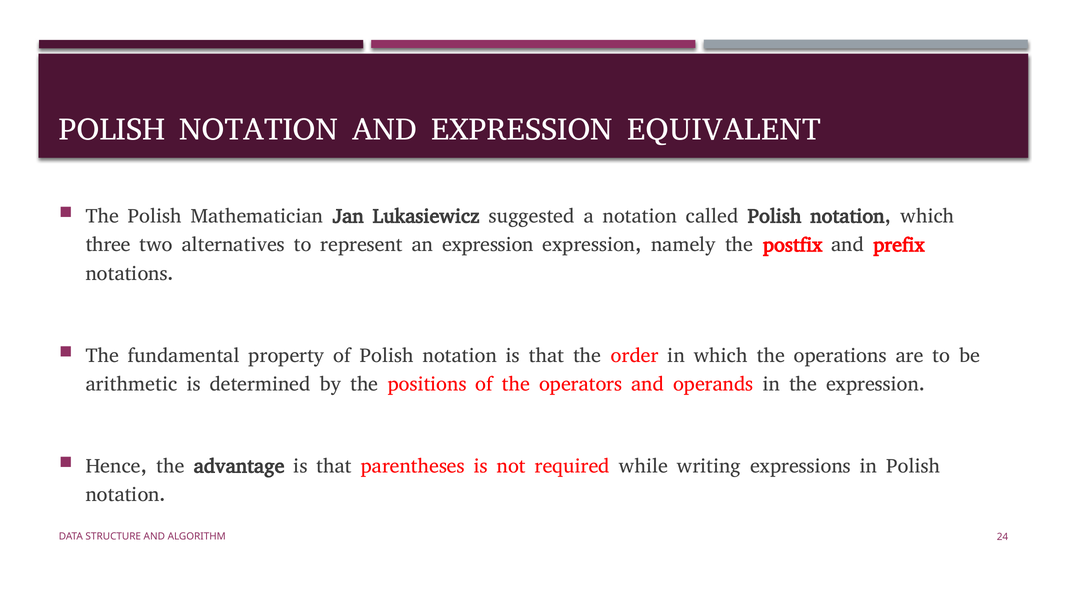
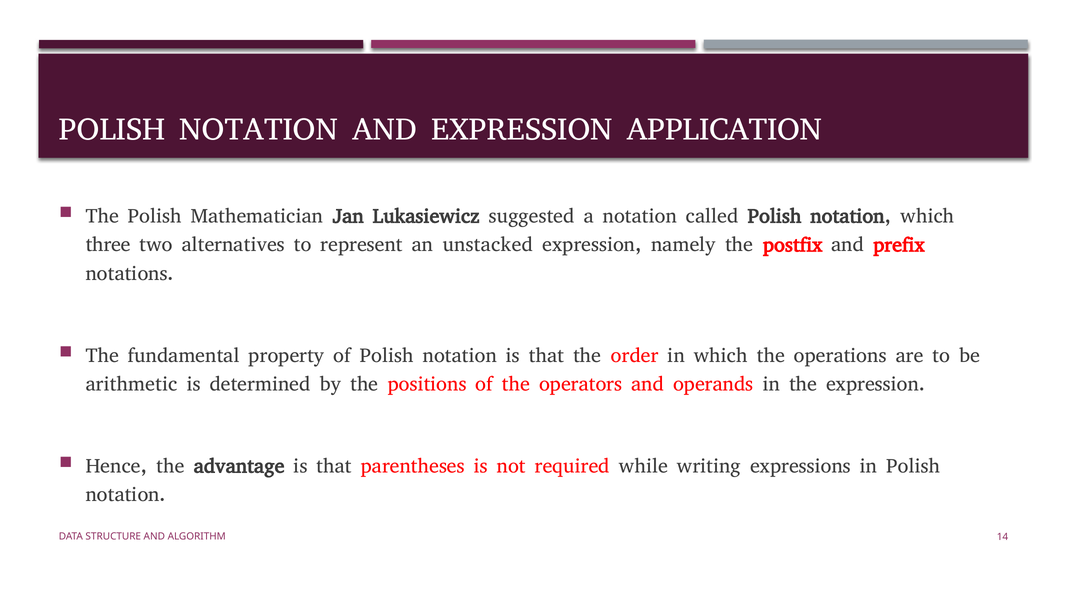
EQUIVALENT: EQUIVALENT -> APPLICATION (725, 130)
an expression: expression -> unstacked (488, 245)
24: 24 -> 14 (1003, 537)
